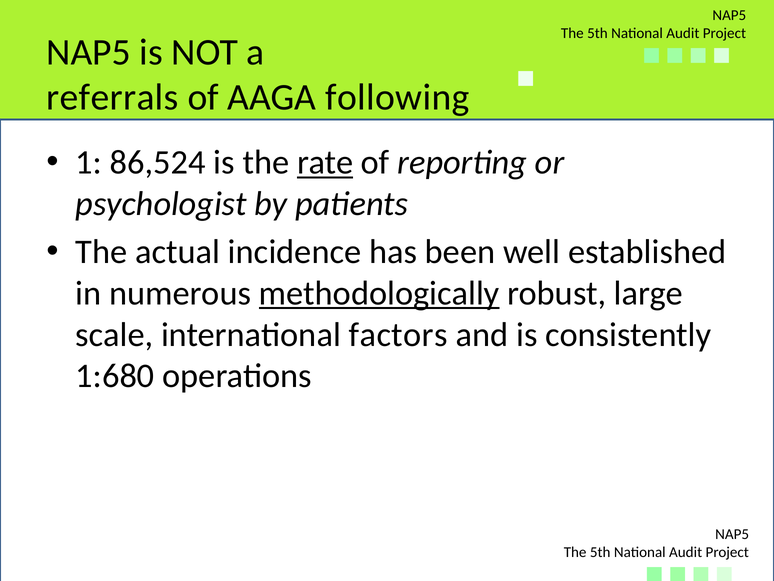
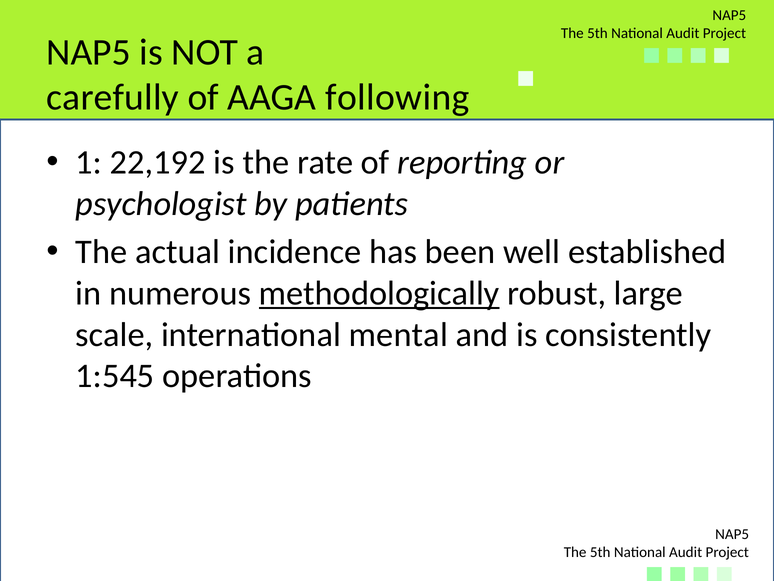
referrals: referrals -> carefully (113, 97)
86,524: 86,524 -> 22,192 (158, 162)
rate underline: present -> none (325, 162)
factors: factors -> mental (398, 334)
1:680: 1:680 -> 1:545 (115, 376)
